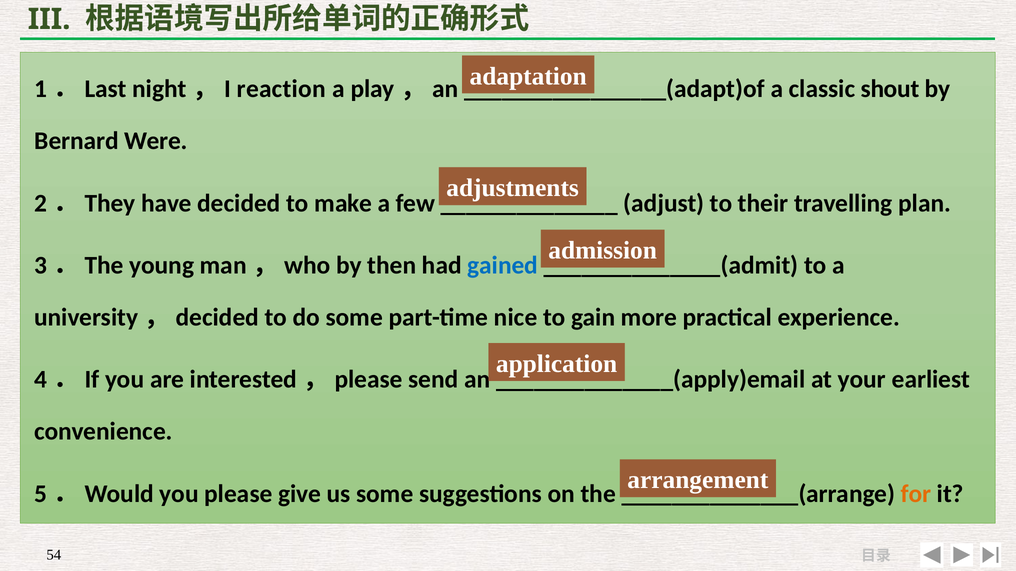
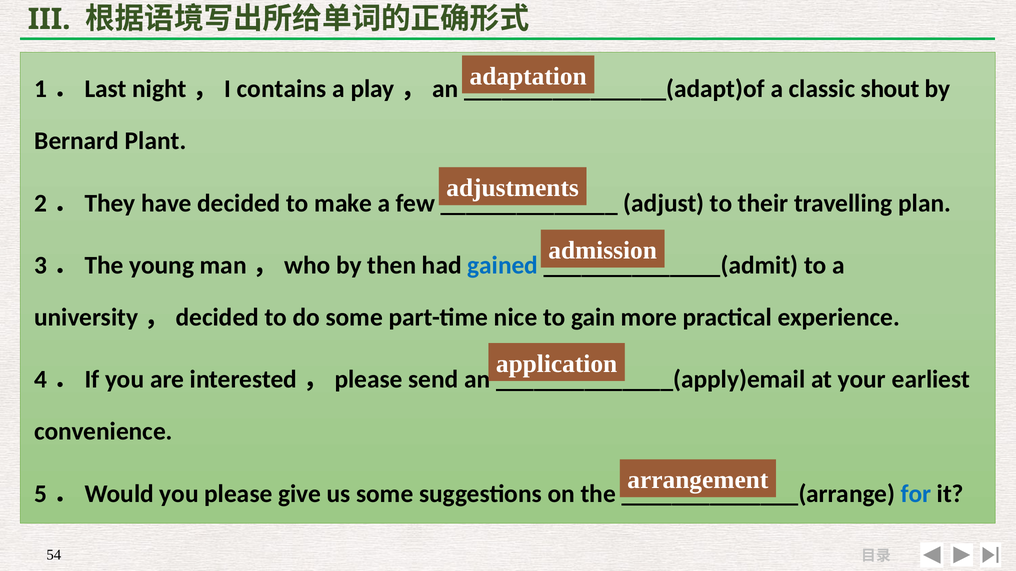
reaction: reaction -> contains (281, 89)
Were: Were -> Plant (156, 141)
for colour: orange -> blue (916, 494)
